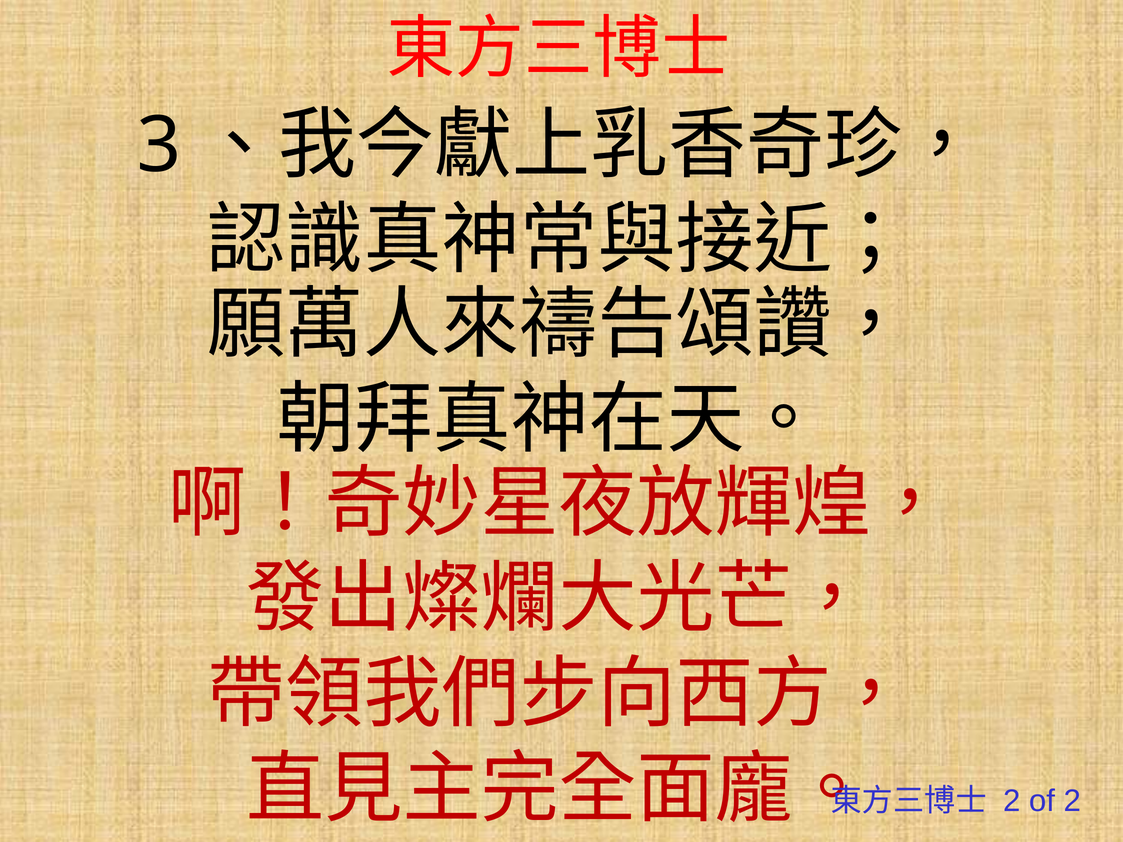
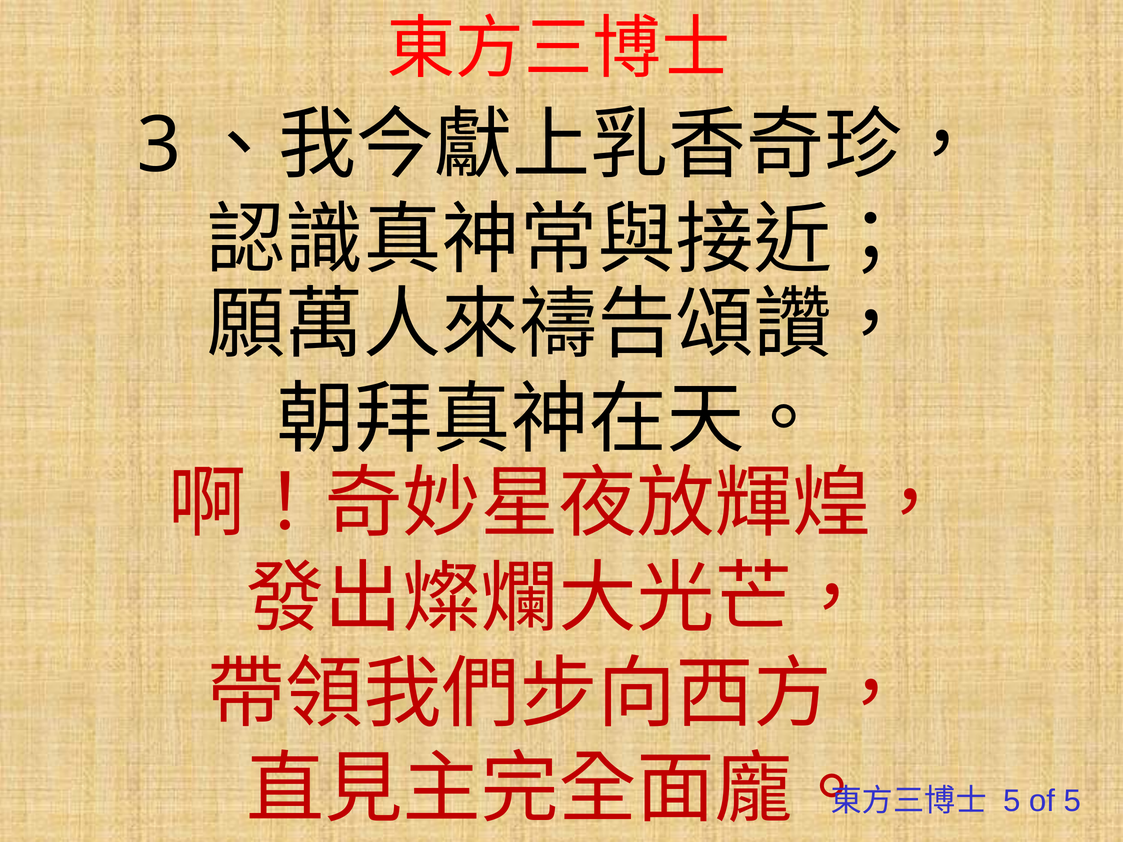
2: 2 -> 5 (1012, 801)
of 2: 2 -> 5 (1072, 801)
